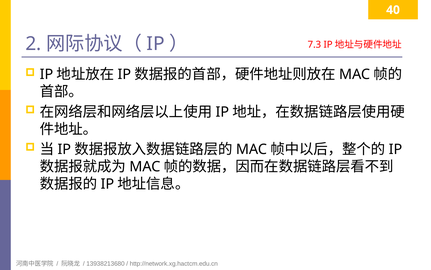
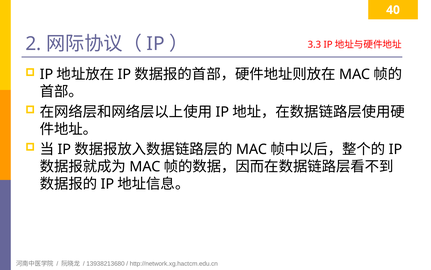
7.3: 7.3 -> 3.3 (314, 45)
